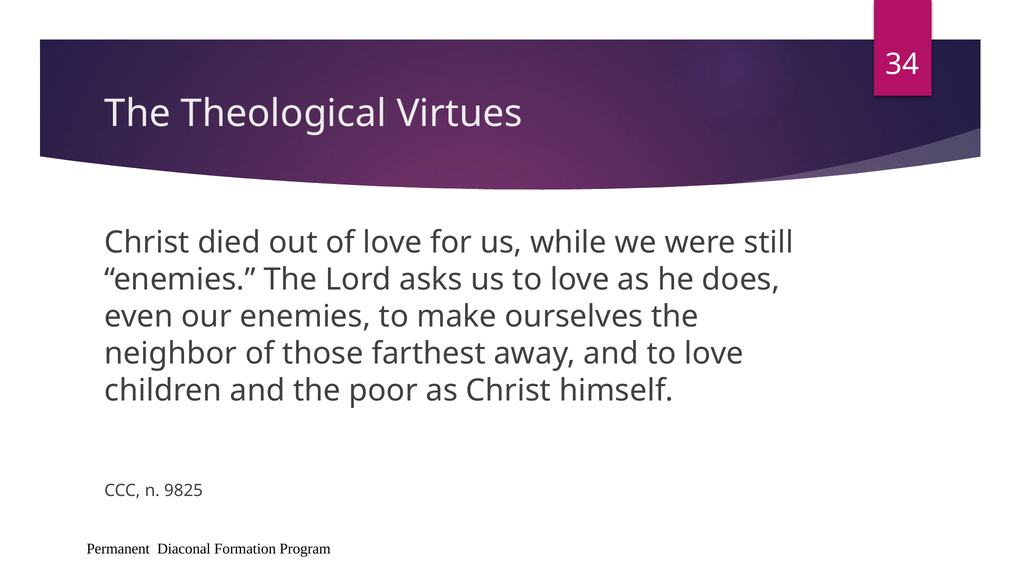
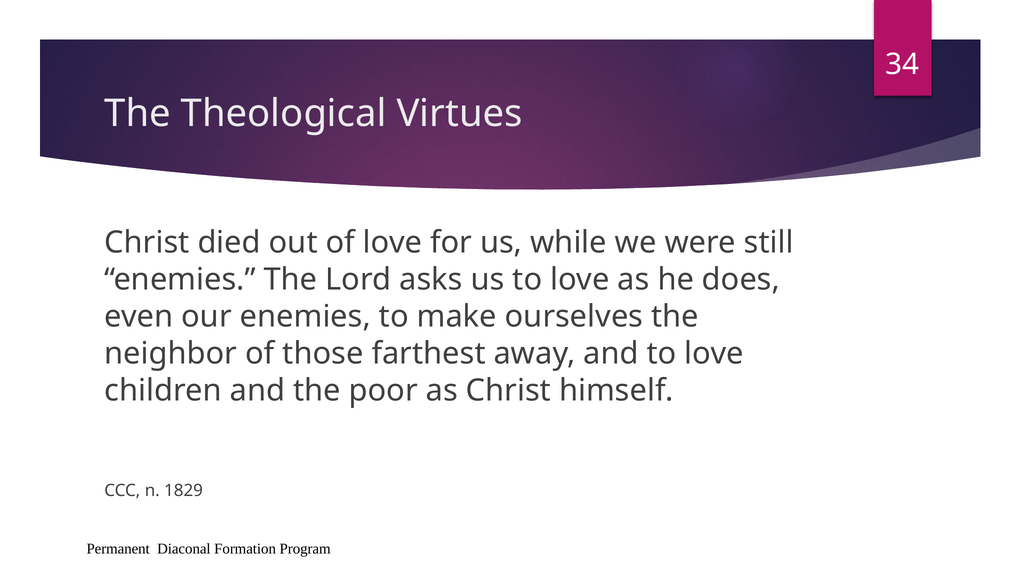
9825: 9825 -> 1829 (184, 491)
